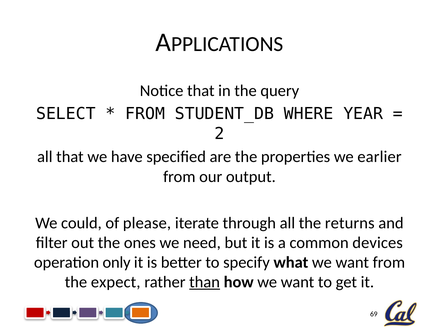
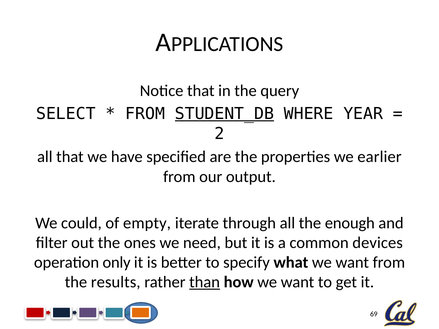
STUDENT_DB underline: none -> present (224, 114)
please: please -> empty (147, 223)
returns: returns -> enough (350, 223)
expect: expect -> results (116, 282)
